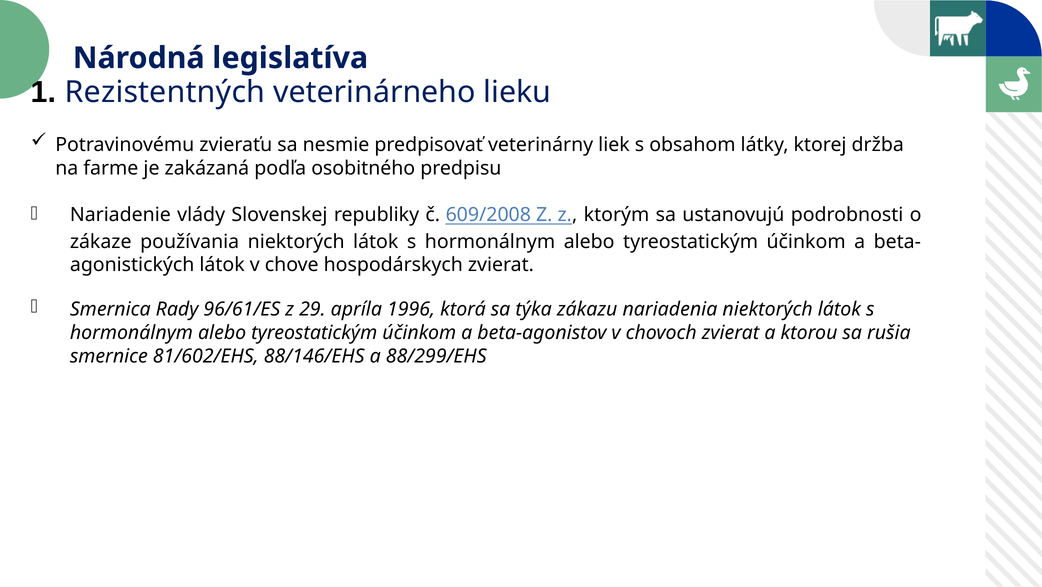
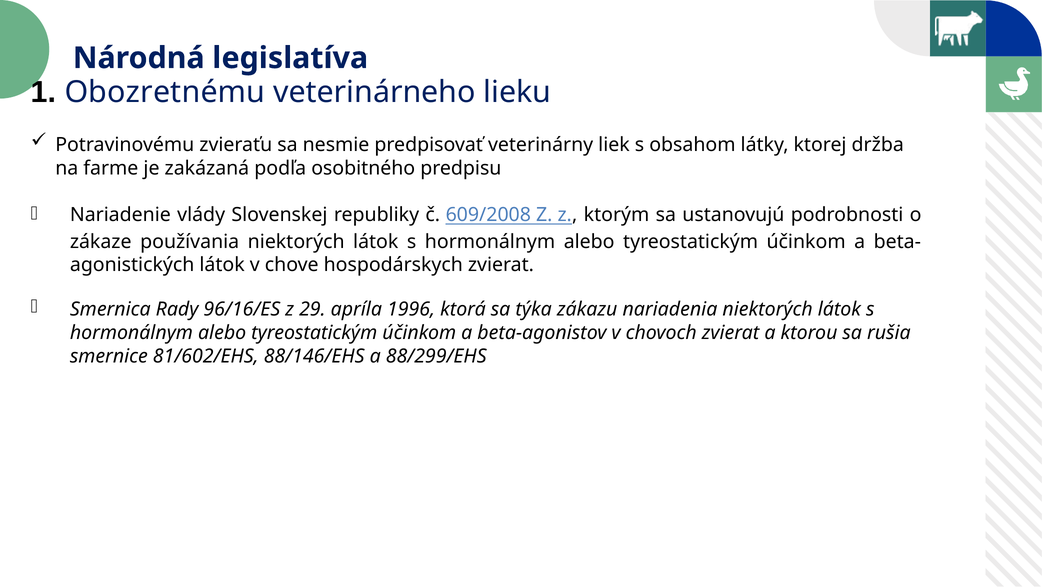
Rezistentných: Rezistentných -> Obozretnému (165, 92)
96/61/ES: 96/61/ES -> 96/16/ES (242, 309)
